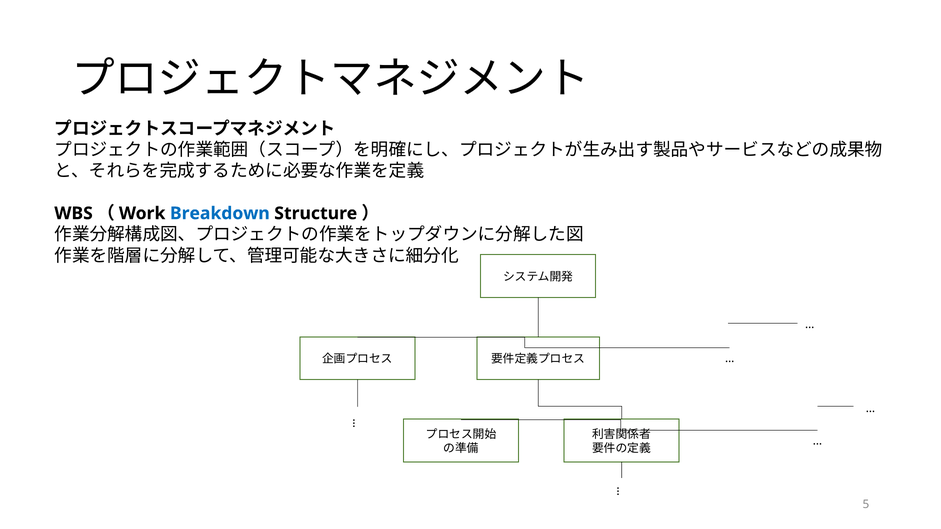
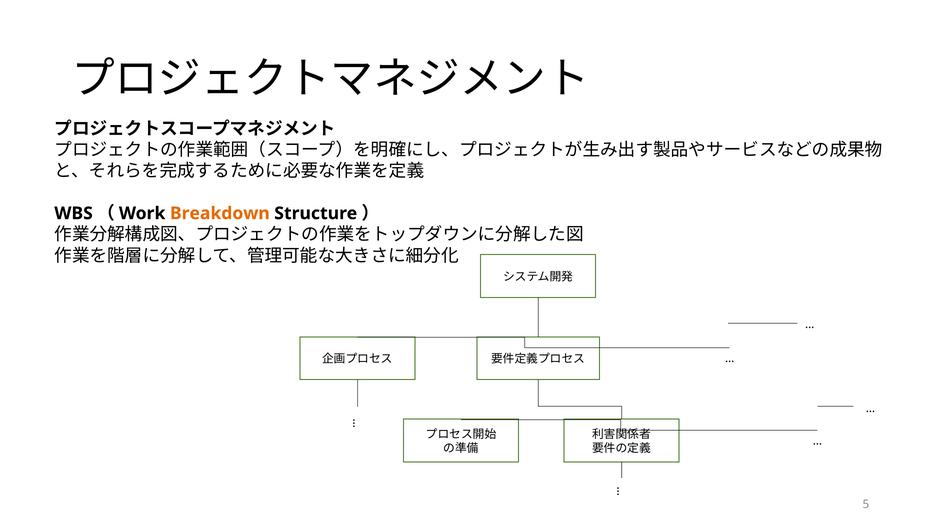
Breakdown colour: blue -> orange (220, 213)
